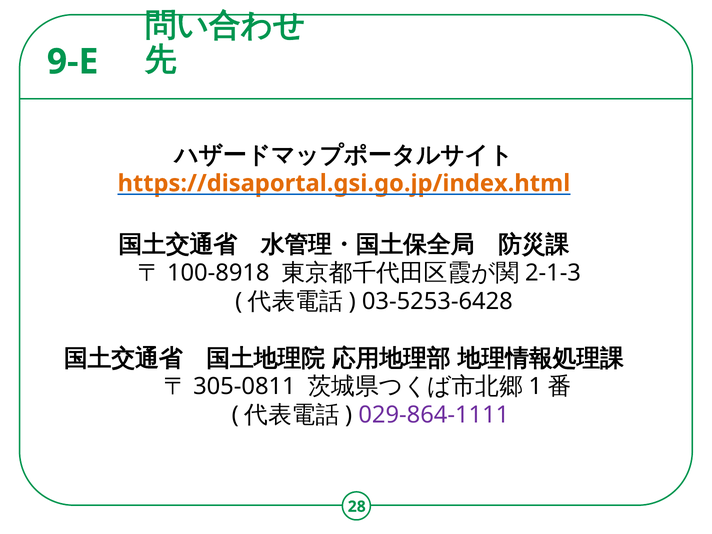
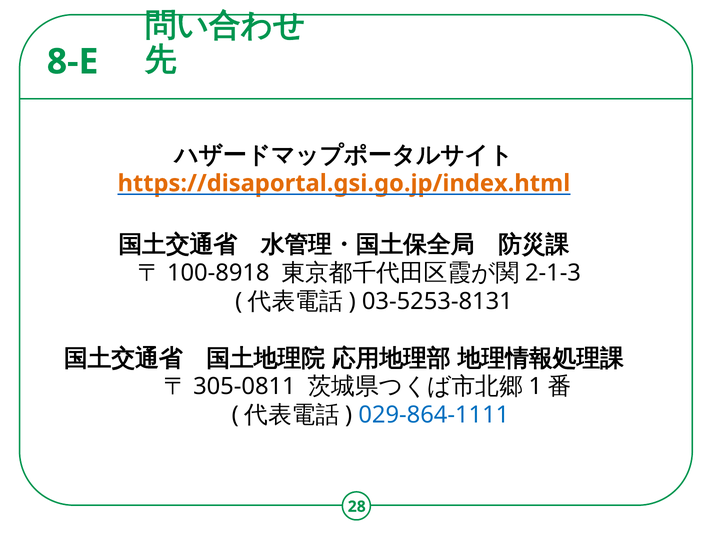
9-E: 9-E -> 8-E (73, 62)
03-5253-6428: 03-5253-6428 -> 03-5253-8131 (437, 301)
029-864-1111 colour: purple -> blue (434, 415)
